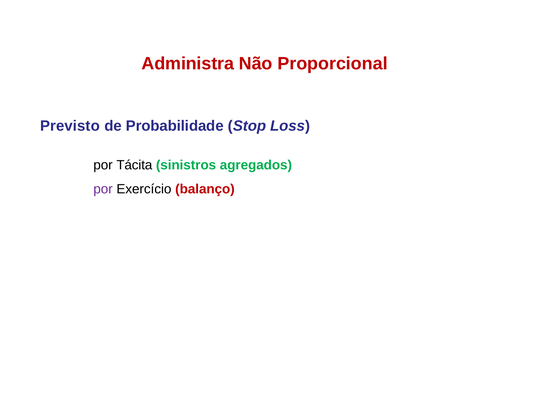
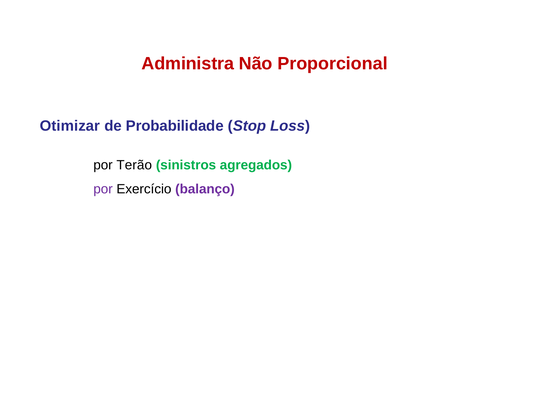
Previsto: Previsto -> Otimizar (70, 126)
Tácita: Tácita -> Terão (134, 165)
balanço colour: red -> purple (205, 189)
